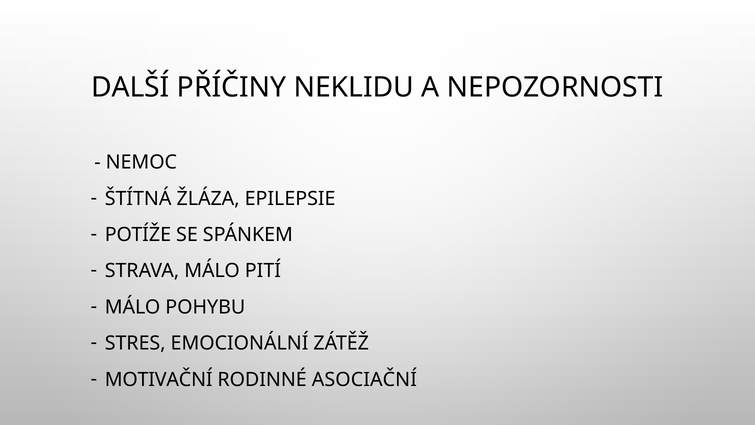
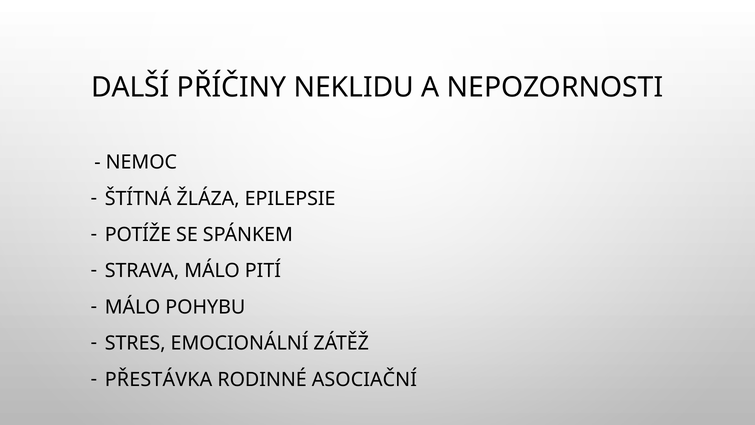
MOTIVAČNÍ: MOTIVAČNÍ -> PŘESTÁVKA (158, 379)
